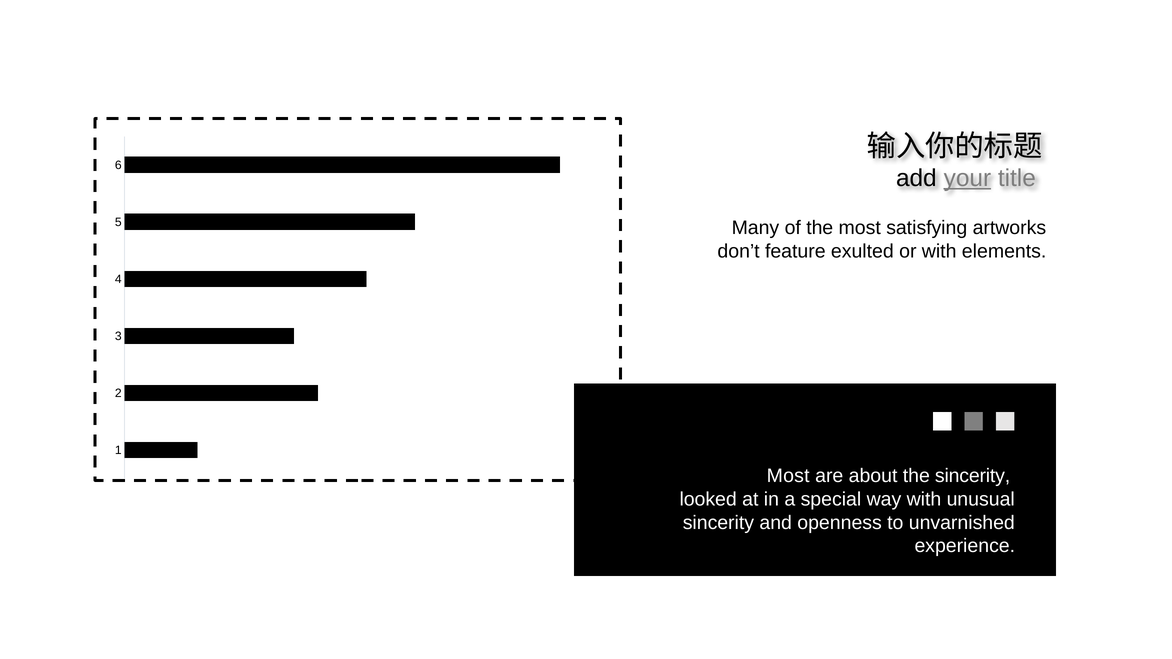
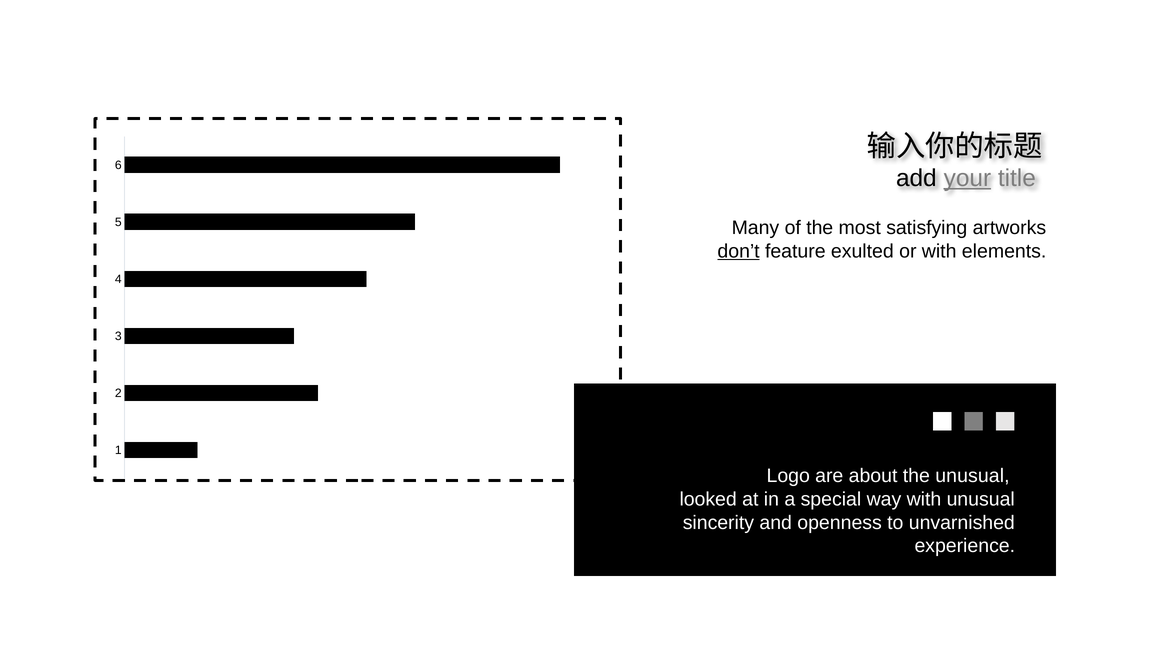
don’t underline: none -> present (739, 251)
Most: Most -> Logo (788, 476)
the sincerity: sincerity -> unusual (972, 476)
